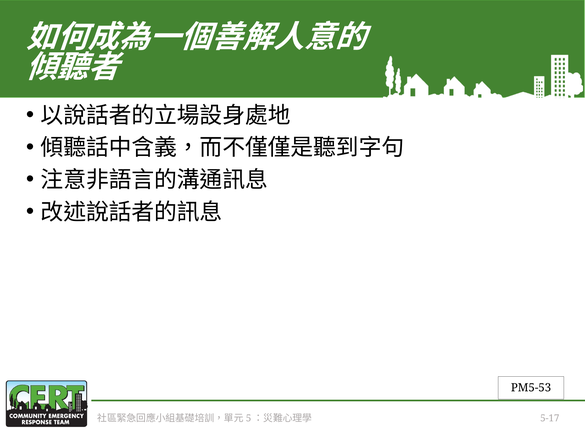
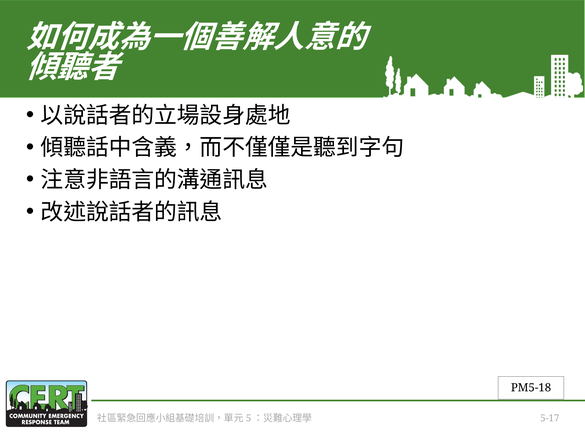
PM5-53: PM5-53 -> PM5-18 (531, 388)
